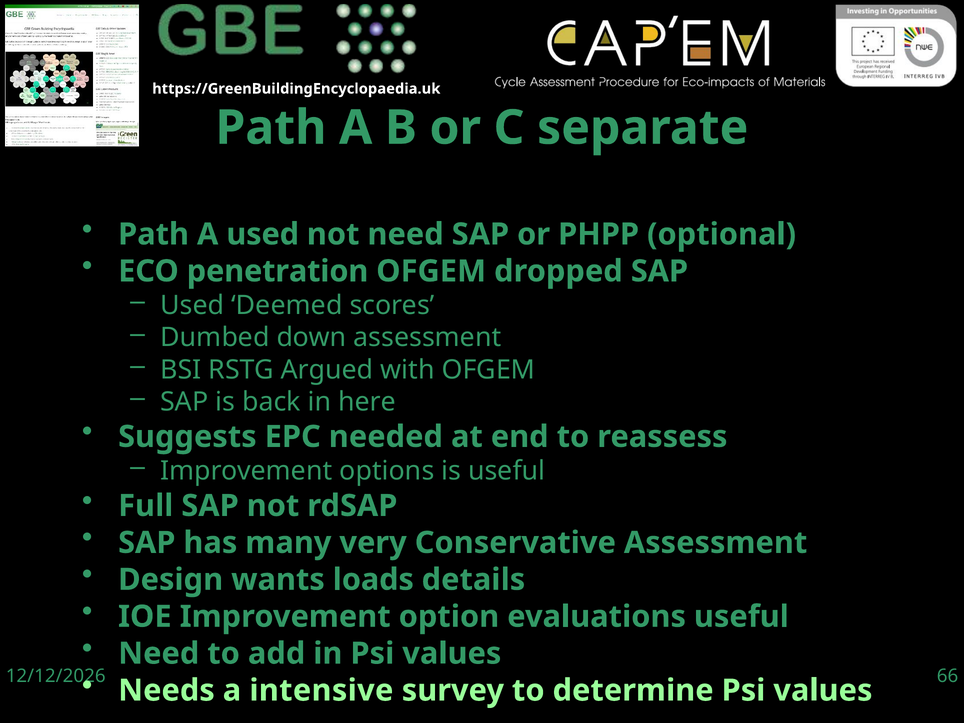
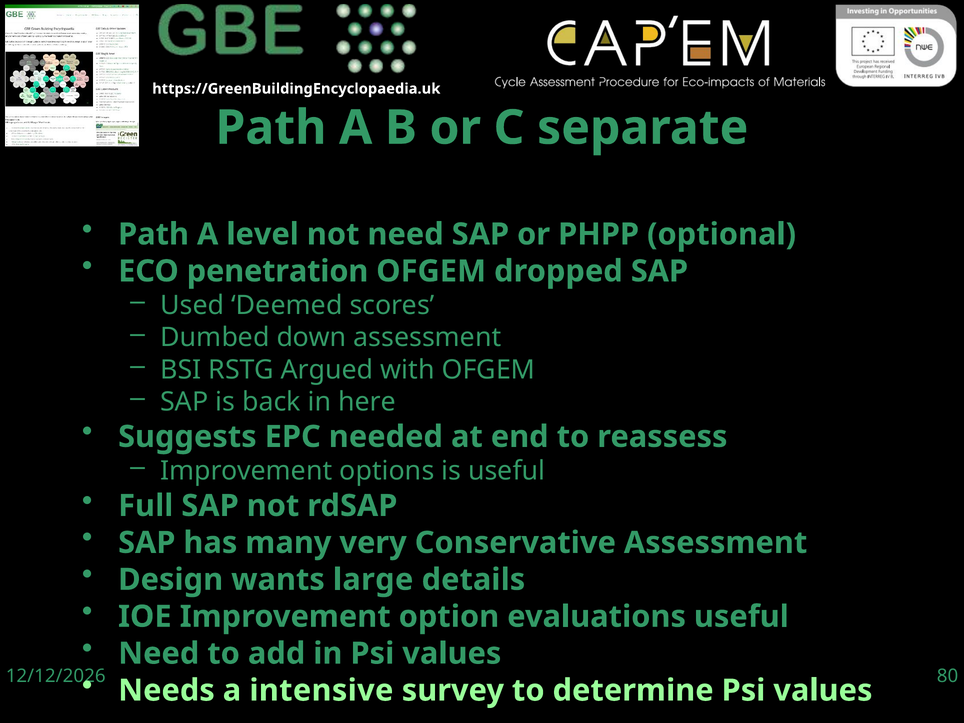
A used: used -> level (263, 234)
loads: loads -> large (373, 580)
66: 66 -> 80 (948, 676)
